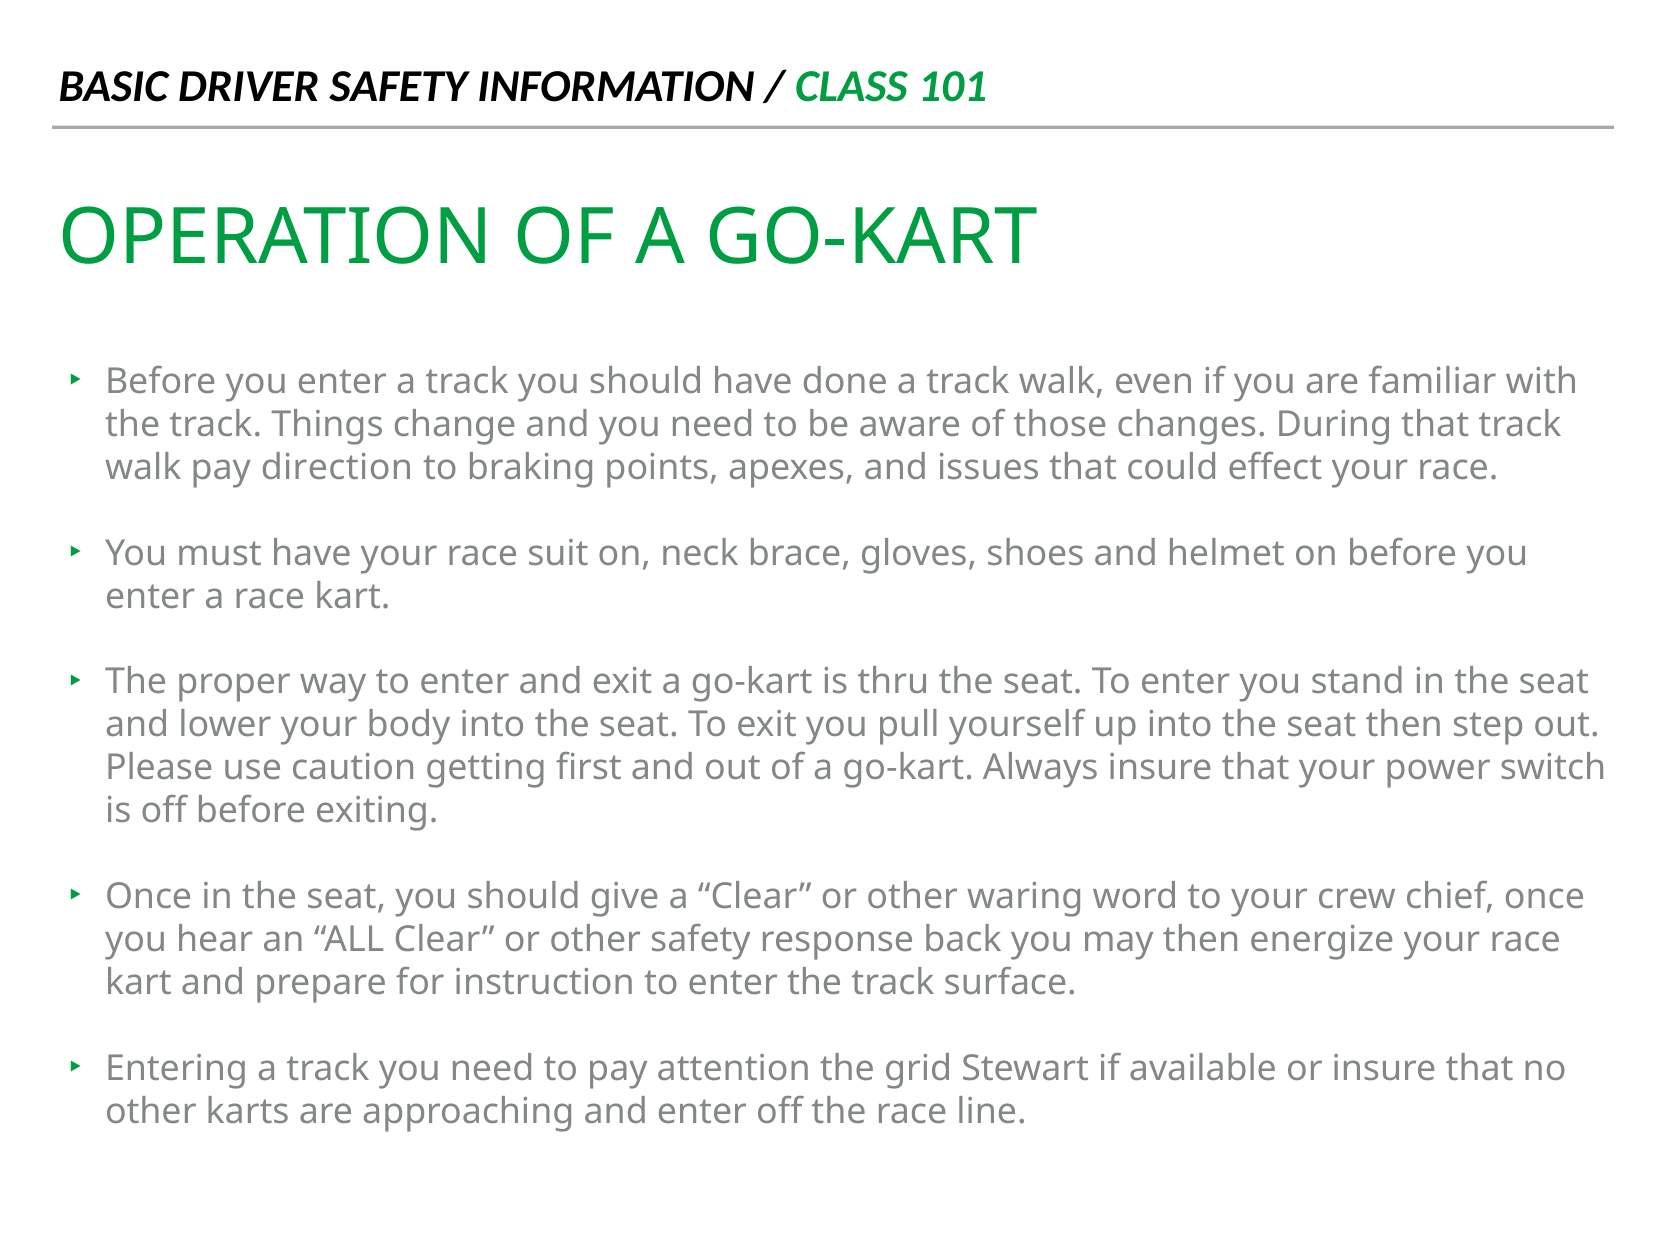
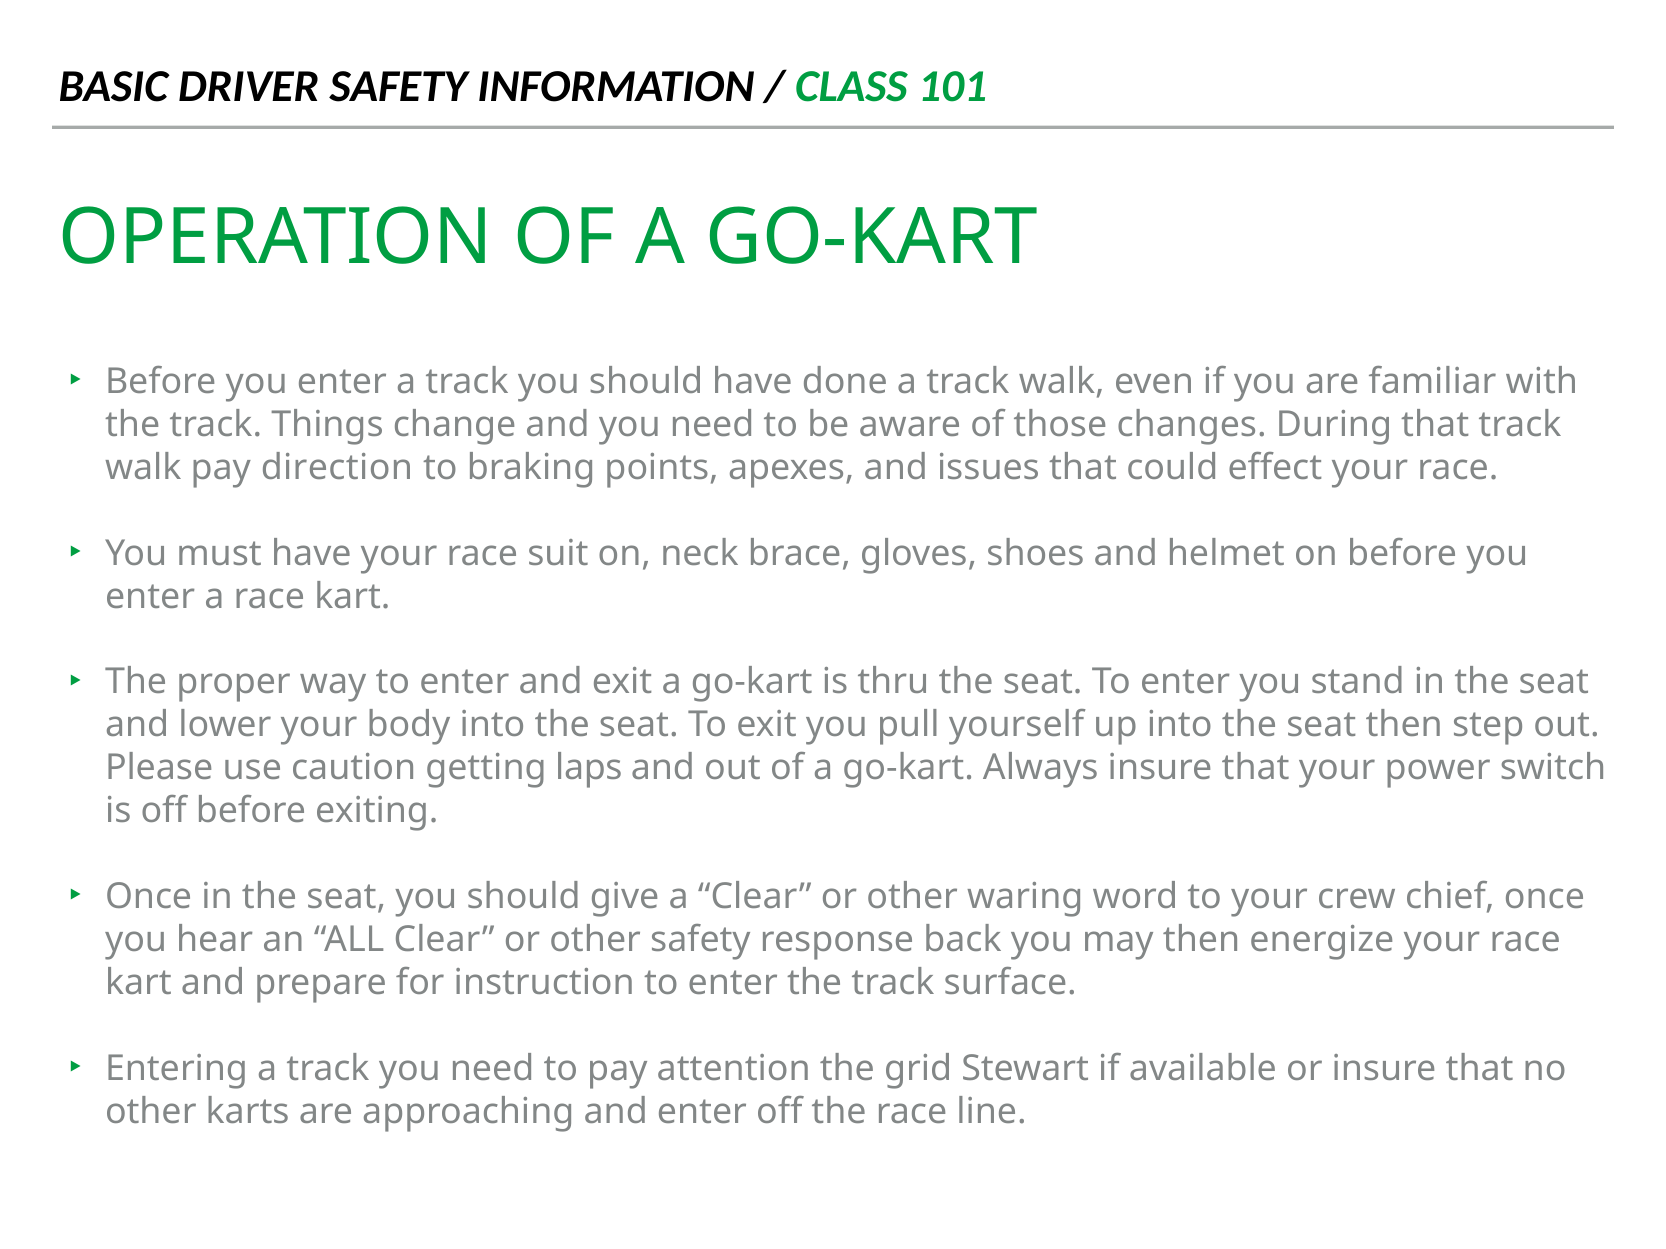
first: first -> laps (589, 768)
